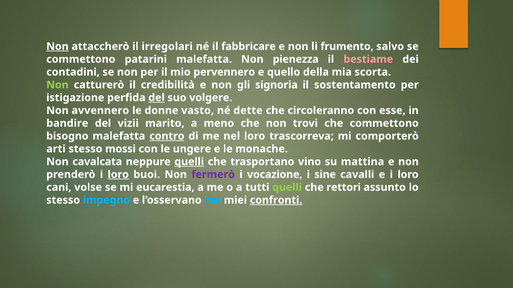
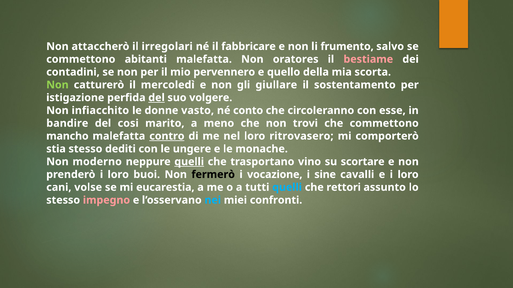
Non underline: present -> none (57, 47)
patarini: patarini -> abitanti (146, 59)
pienezza: pienezza -> oratores (296, 59)
credibilità: credibilità -> mercoledì (168, 85)
signoria: signoria -> giullare (276, 85)
avvennero: avvennero -> infiacchito (100, 111)
dette: dette -> conto (248, 111)
vizii: vizii -> cosi (128, 123)
bisogno: bisogno -> mancho (67, 136)
trascorreva: trascorreva -> ritrovasero (301, 136)
arti: arti -> stia (56, 149)
mossi: mossi -> dediti (120, 149)
cavalcata: cavalcata -> moderno (97, 162)
mattina: mattina -> scortare (363, 162)
loro underline: present -> none (118, 175)
fermerò colour: purple -> black (213, 175)
quelli colour: light green -> light blue (287, 188)
impegno colour: light blue -> pink (106, 200)
confronti underline: present -> none (276, 200)
